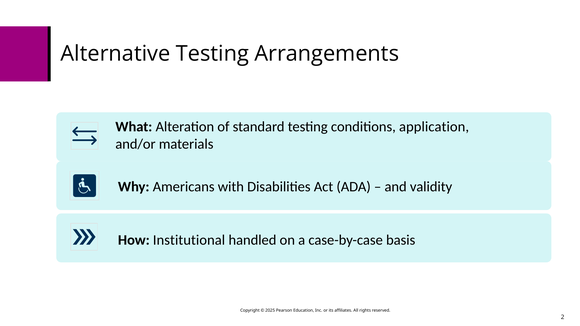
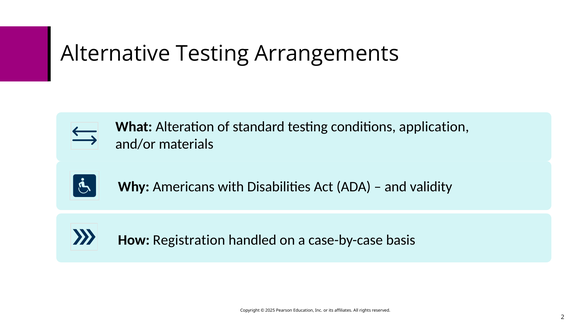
Institutional: Institutional -> Registration (189, 240)
